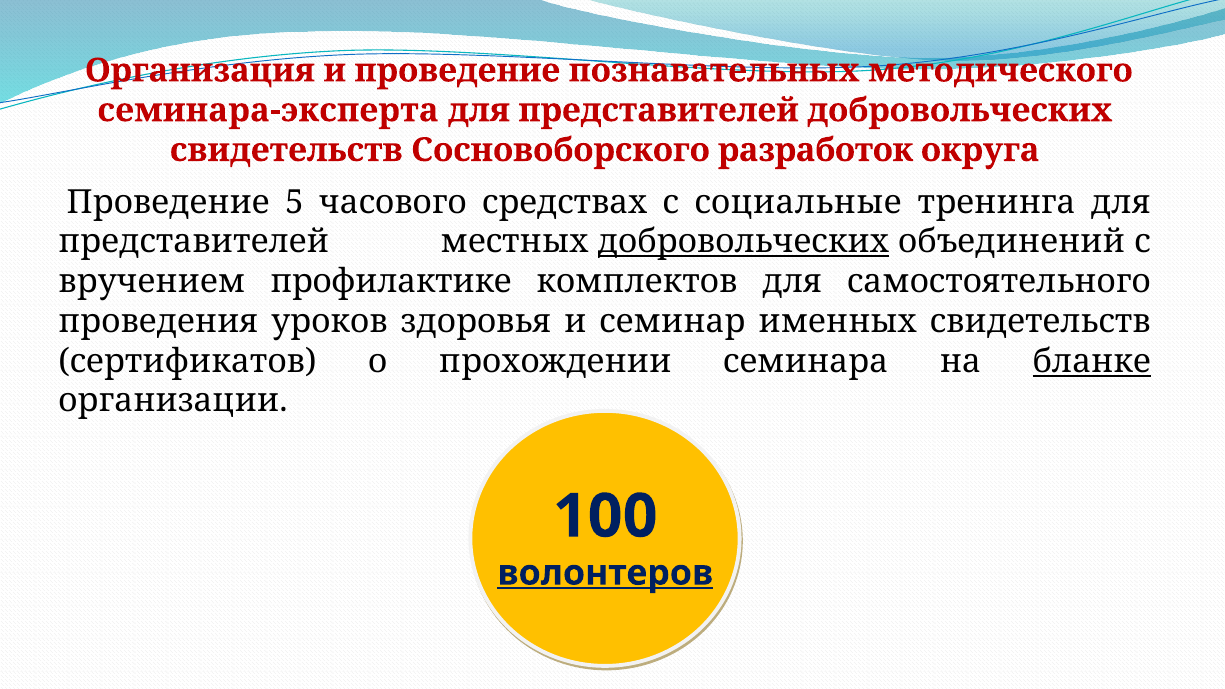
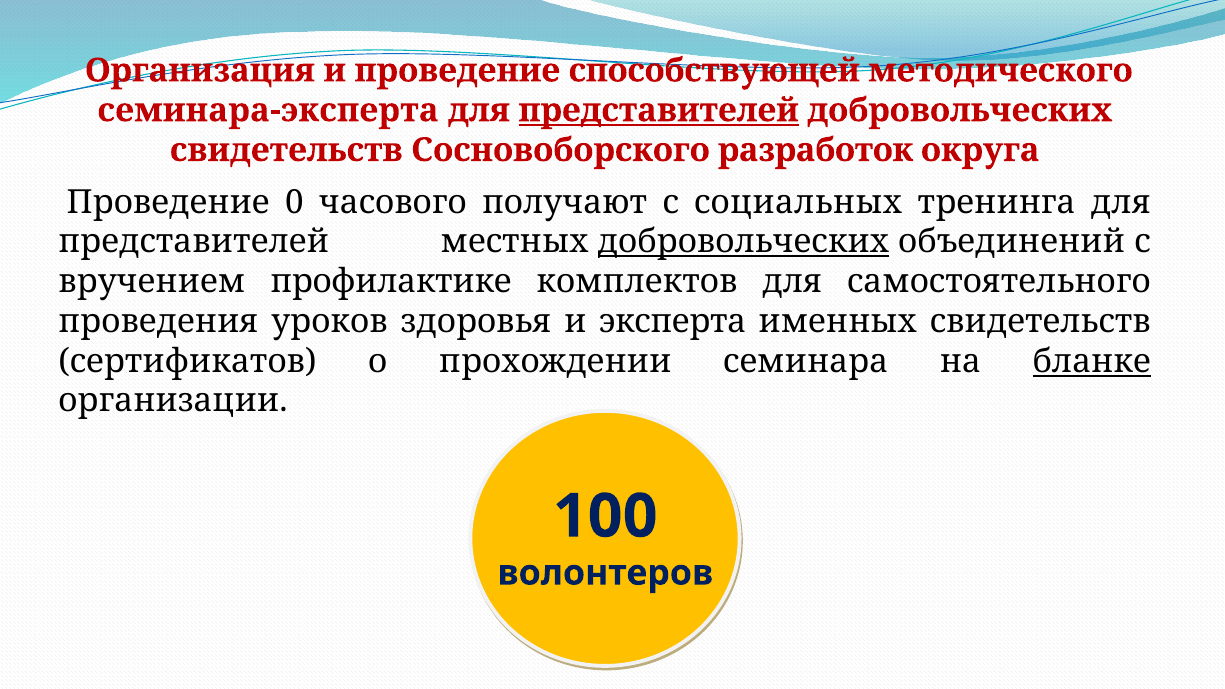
познавательных: познавательных -> способствующей (714, 71)
представителей underline: none -> present (659, 110)
5: 5 -> 0 (294, 202)
средствах: средствах -> получают (565, 202)
социальные: социальные -> социальных (798, 202)
семинар: семинар -> эксперта (673, 322)
волонтеров underline: present -> none (605, 573)
